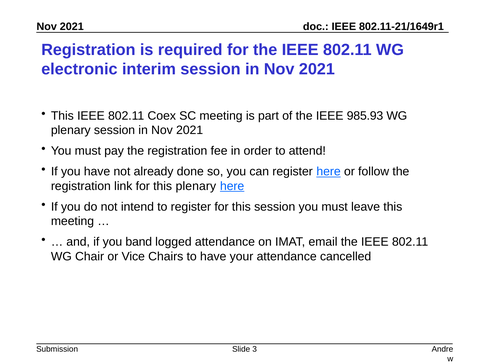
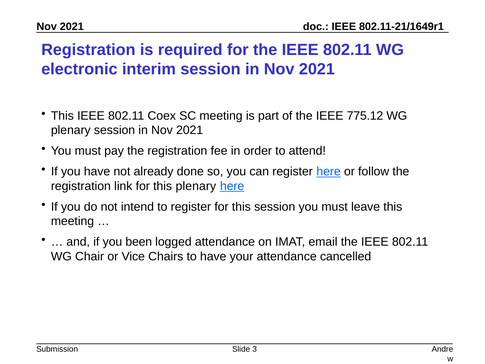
985.93: 985.93 -> 775.12 (365, 116)
band: band -> been (139, 242)
